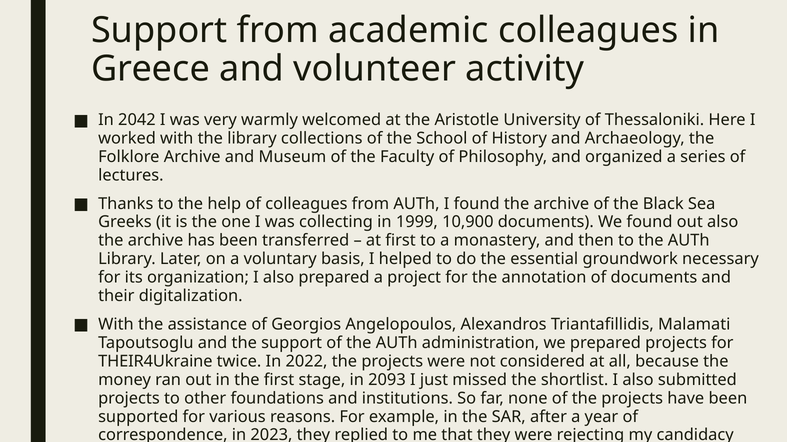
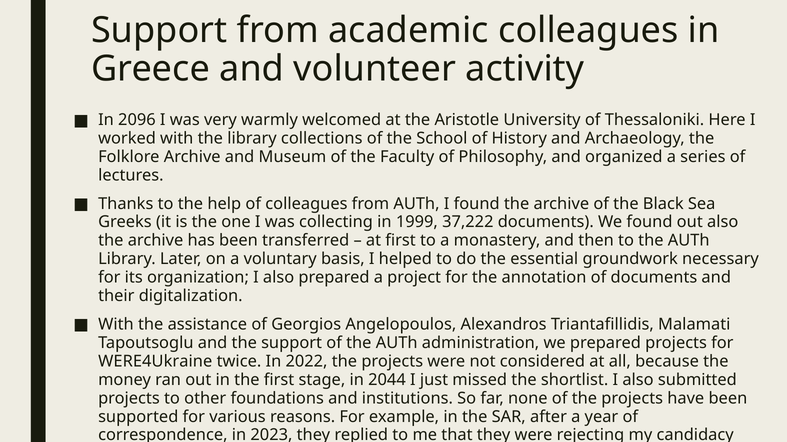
2042: 2042 -> 2096 (137, 120)
10,900: 10,900 -> 37,222 (468, 222)
THEIR4Ukraine: THEIR4Ukraine -> WERE4Ukraine (155, 362)
2093: 2093 -> 2044 (387, 380)
